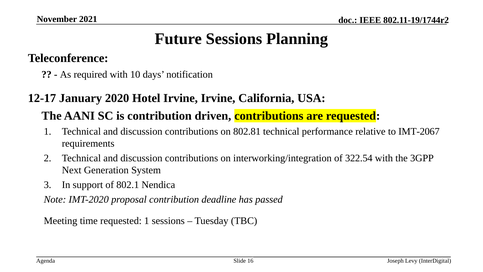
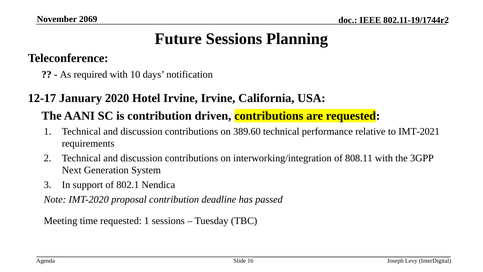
2021: 2021 -> 2069 (88, 19)
802.81: 802.81 -> 389.60 (247, 131)
IMT-2067: IMT-2067 -> IMT-2021 (419, 131)
322.54: 322.54 -> 808.11 (359, 158)
